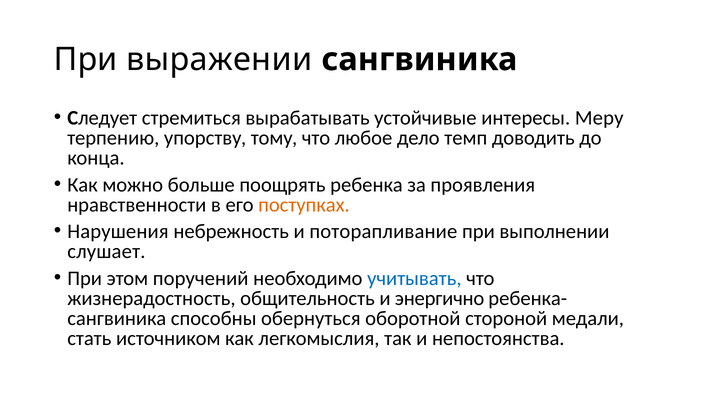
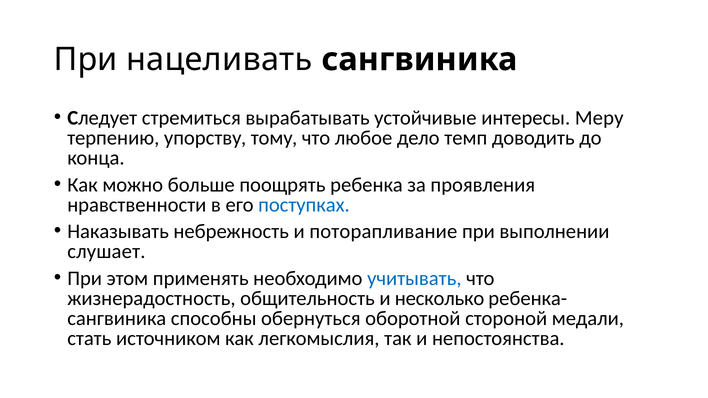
выражении: выражении -> нацеливать (219, 59)
поступках colour: orange -> blue (304, 205)
Нарушения: Нарушения -> Наказывать (118, 232)
поручений: поручений -> применять (201, 278)
энергично: энергично -> несколько (440, 299)
